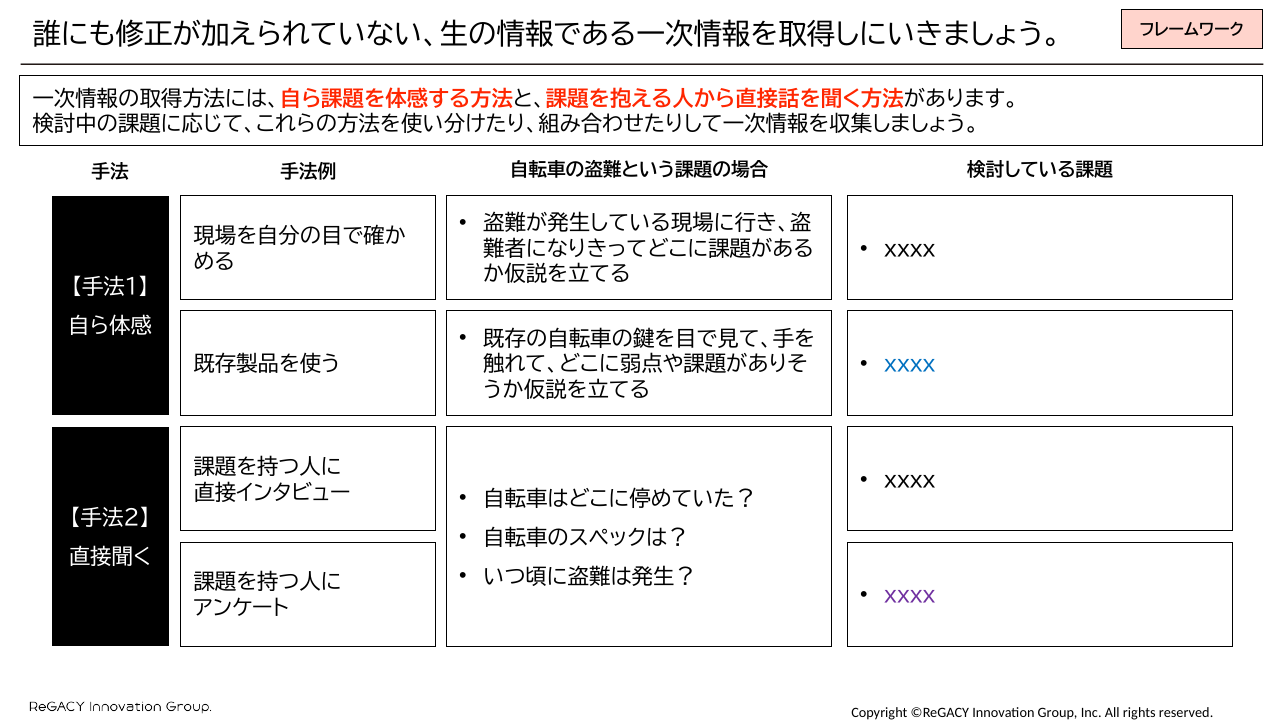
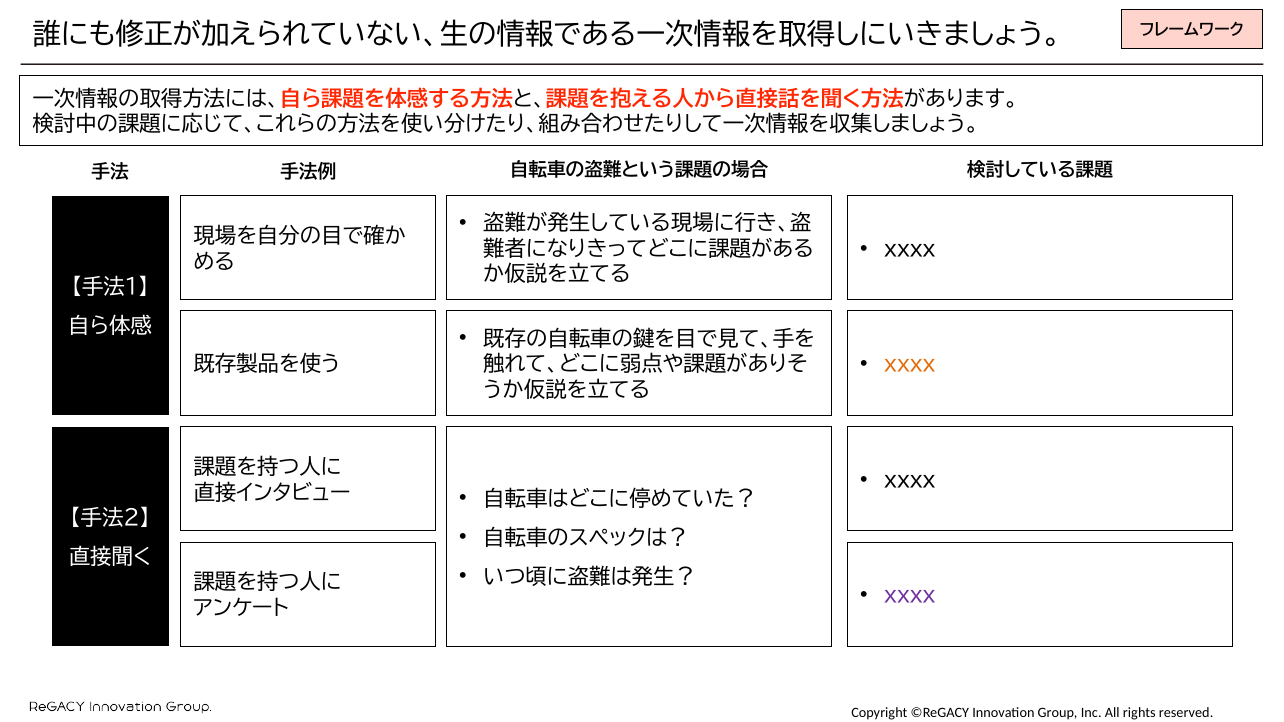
xxxx colour: blue -> orange (910, 365)
